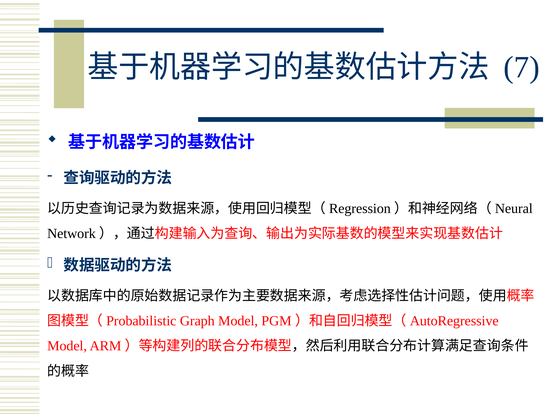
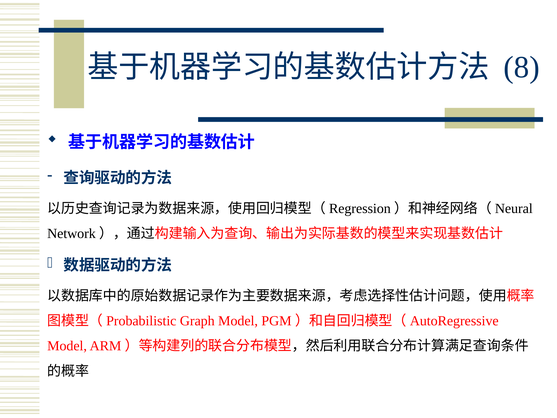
7: 7 -> 8 (522, 67)
